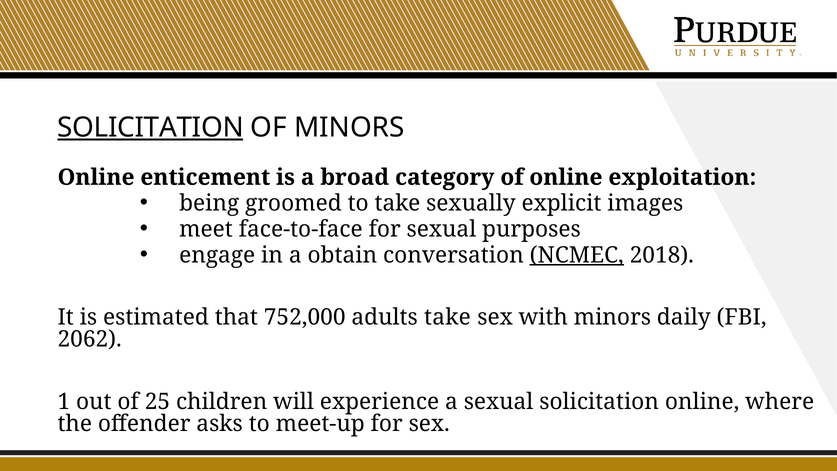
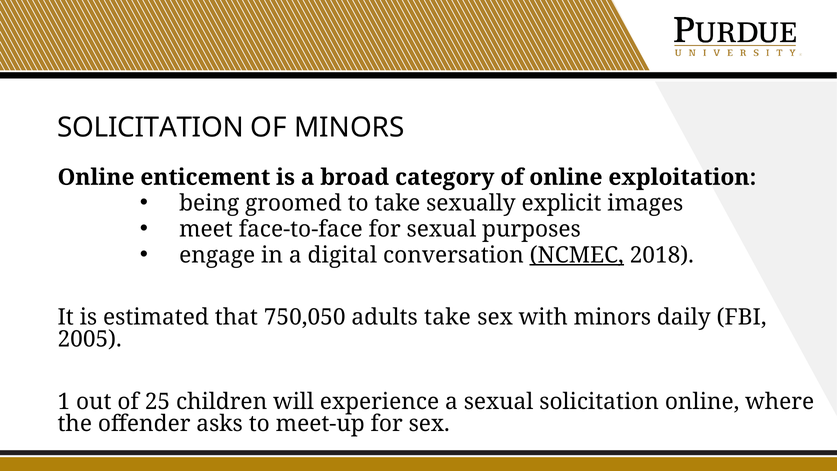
SOLICITATION underline: present -> none (150, 128)
obtain: obtain -> digital (342, 255)
752,000: 752,000 -> 750,050 (305, 317)
2062: 2062 -> 2005 (90, 339)
